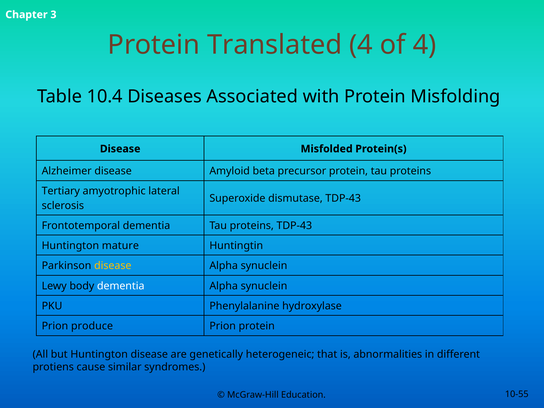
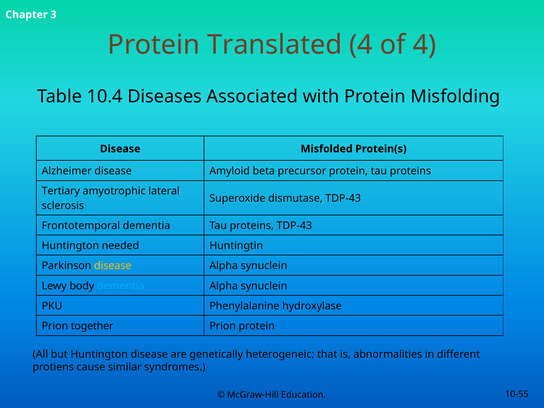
mature: mature -> needed (120, 246)
dementia colour: white -> light blue (121, 286)
produce: produce -> together (92, 326)
